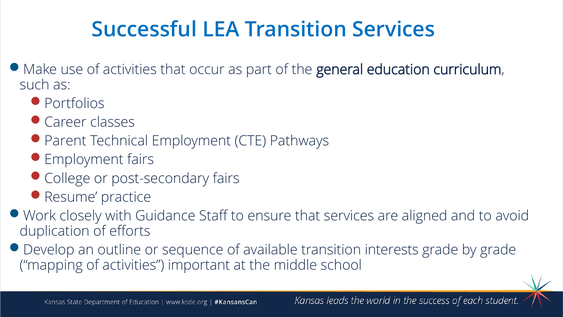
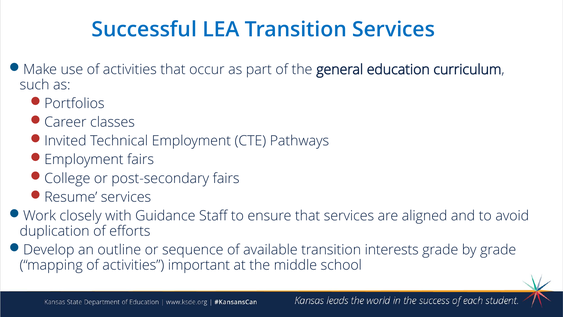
Parent: Parent -> Invited (65, 141)
Resume practice: practice -> services (126, 197)
